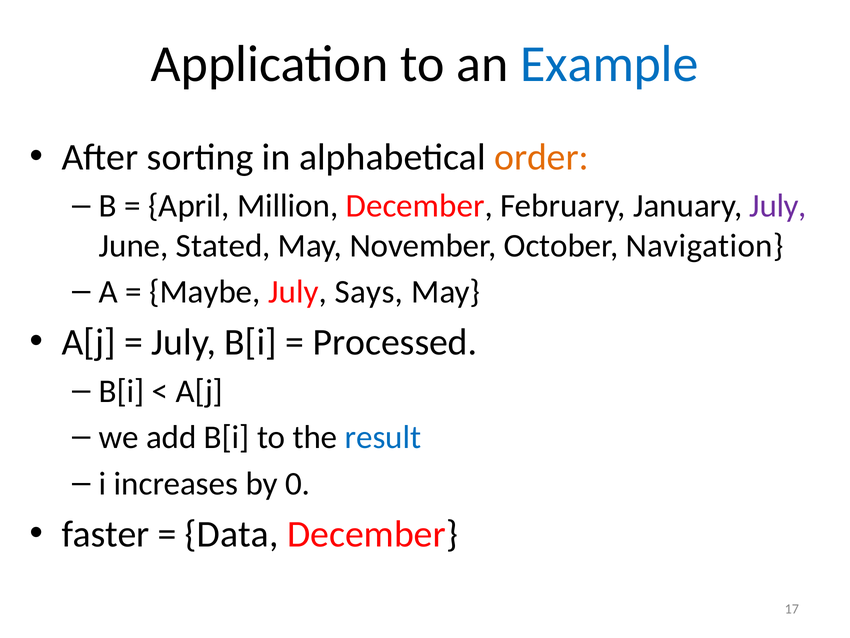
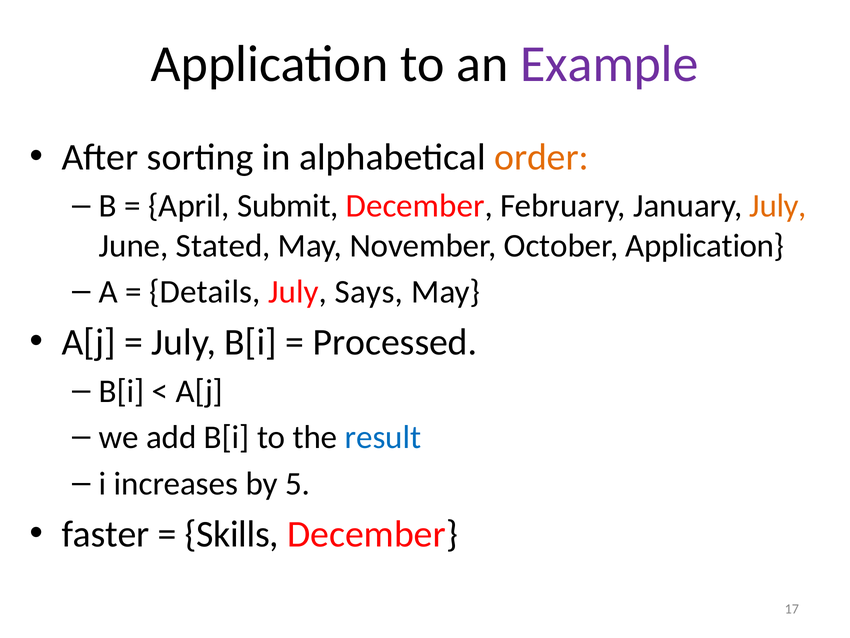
Example colour: blue -> purple (609, 64)
Million: Million -> Submit (288, 206)
July colour: purple -> orange (778, 206)
October Navigation: Navigation -> Application (705, 245)
Maybe: Maybe -> Details (205, 292)
0: 0 -> 5 (298, 483)
Data: Data -> Skills (232, 534)
